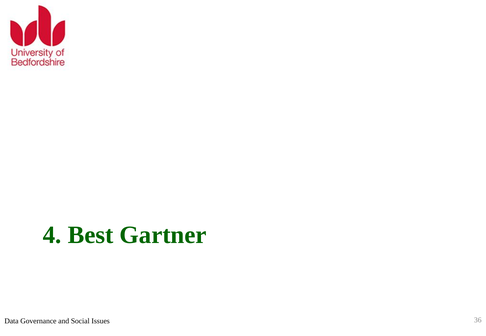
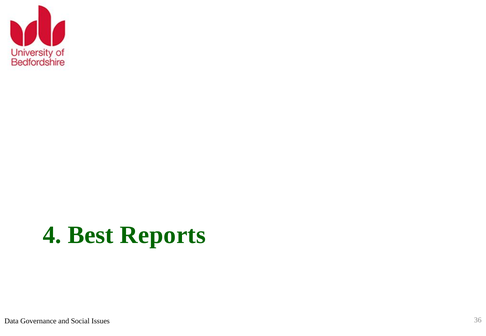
Gartner: Gartner -> Reports (163, 235)
